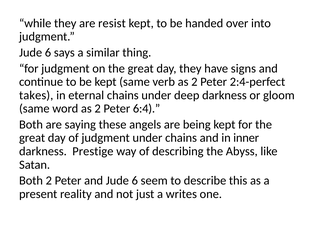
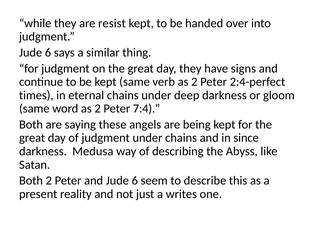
takes: takes -> times (36, 95)
6:4: 6:4 -> 7:4 (147, 108)
inner: inner -> since (246, 138)
Prestige: Prestige -> Medusa (93, 151)
